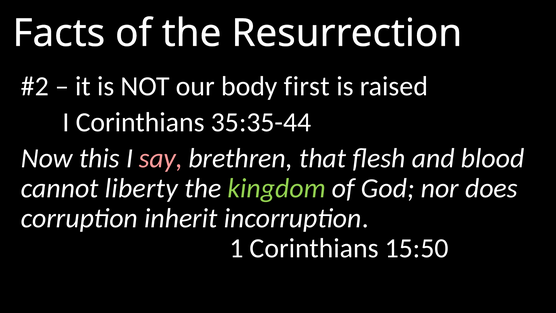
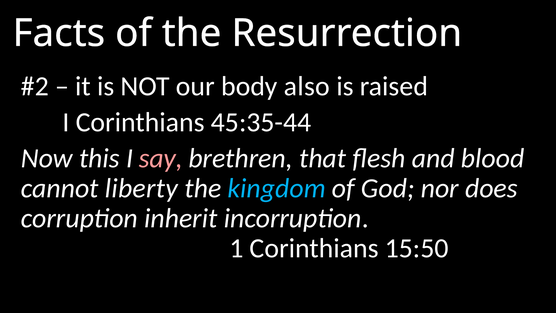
first: first -> also (307, 86)
35:35-44: 35:35-44 -> 45:35-44 (261, 122)
kingdom colour: light green -> light blue (277, 188)
